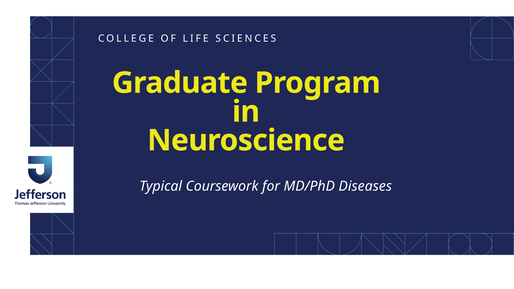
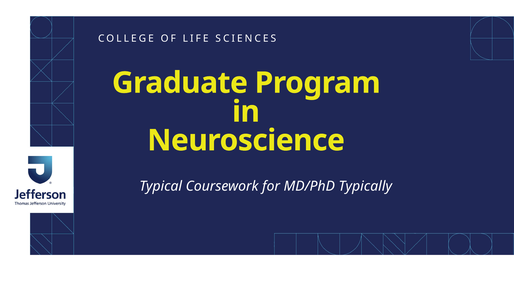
Diseases: Diseases -> Typically (365, 186)
